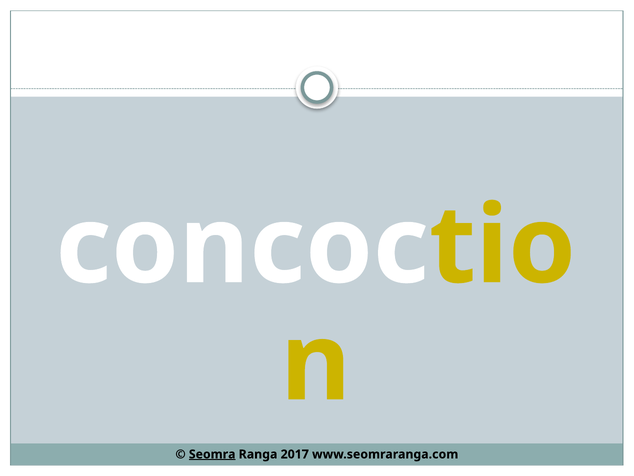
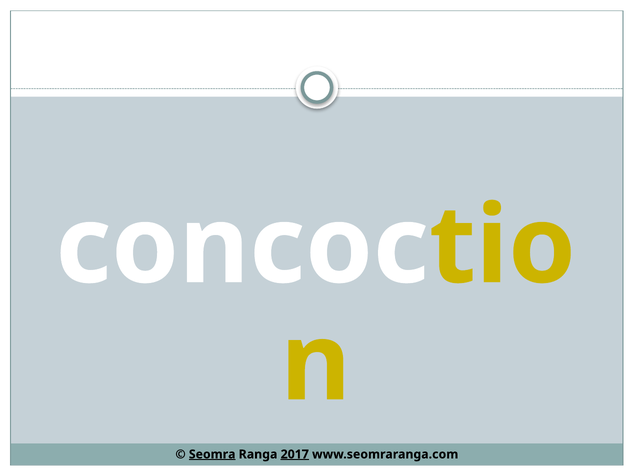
2017 underline: none -> present (295, 454)
